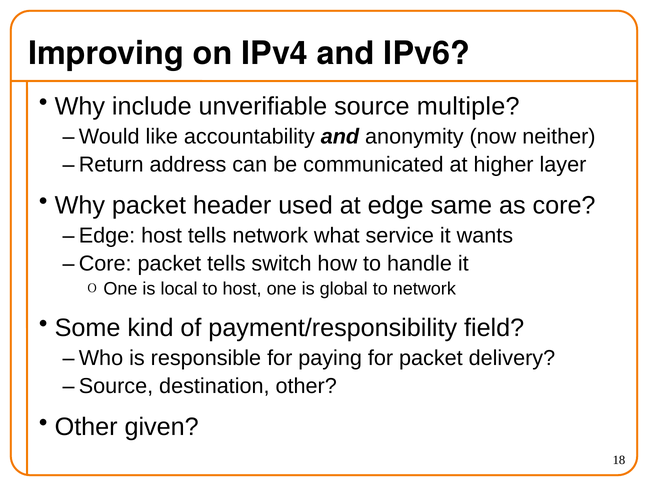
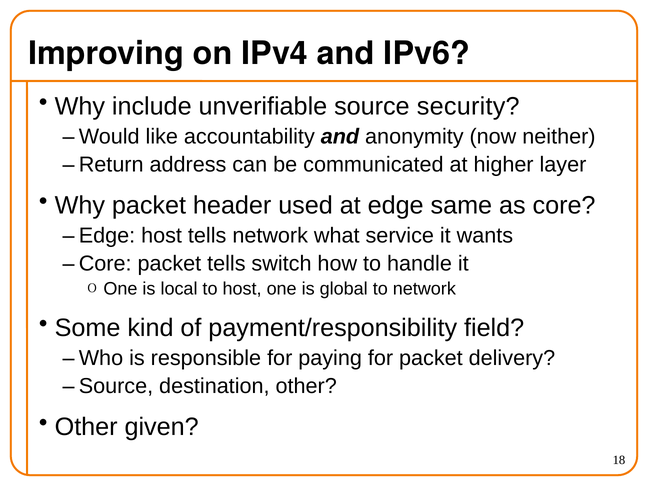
multiple: multiple -> security (468, 107)
